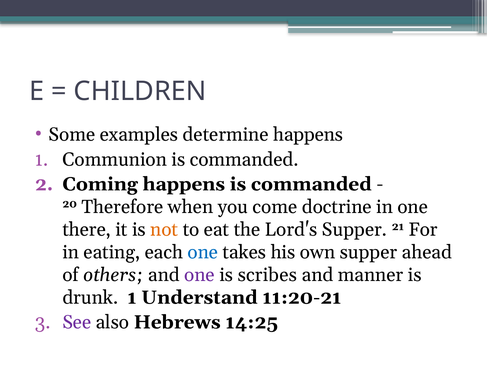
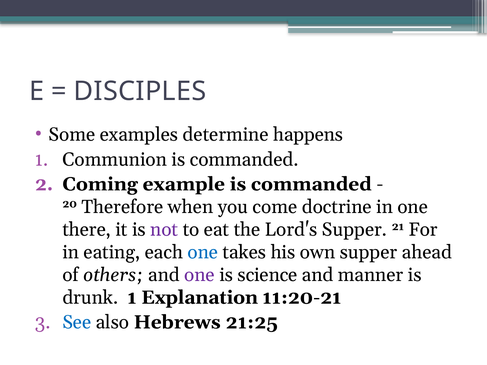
CHILDREN: CHILDREN -> DISCIPLES (140, 91)
Coming happens: happens -> example (184, 184)
not colour: orange -> purple (164, 230)
scribes: scribes -> science (267, 275)
Understand: Understand -> Explanation (200, 298)
See colour: purple -> blue (77, 322)
14:25: 14:25 -> 21:25 (252, 322)
